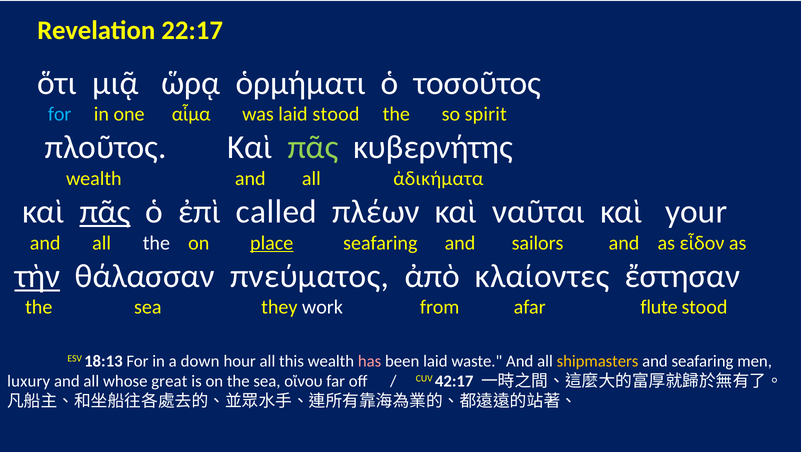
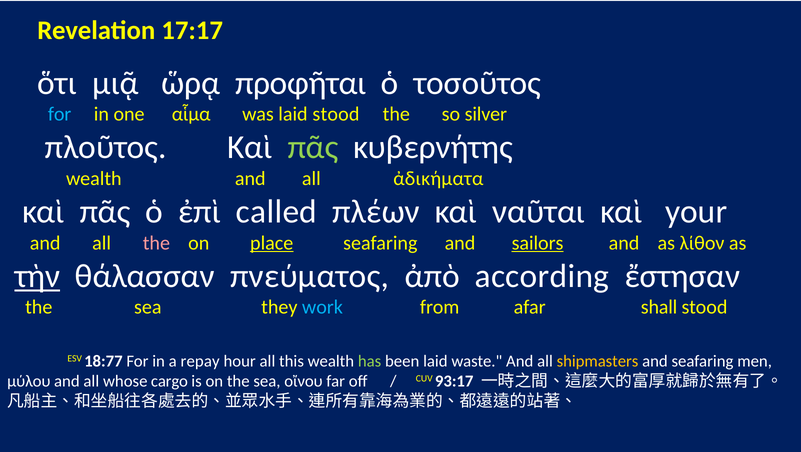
22:17: 22:17 -> 17:17 (192, 30)
ὁρμήματι: ὁρμήματι -> προφῆται (301, 83)
spirit: spirit -> silver (486, 114)
πᾶς underline: present -> none (105, 212)
the colour: white -> pink (156, 243)
sailors underline: none -> present (538, 243)
εἶδον: εἶδον -> λίθον (702, 243)
κλαίοντες: κλαίοντες -> according (542, 276)
work colour: white -> light blue (322, 307)
flute: flute -> shall (659, 307)
18:13: 18:13 -> 18:77 (103, 361)
down: down -> repay (200, 361)
has colour: pink -> light green (370, 361)
luxury: luxury -> μύλου (29, 381)
great: great -> cargo (169, 381)
42:17: 42:17 -> 93:17 (454, 381)
